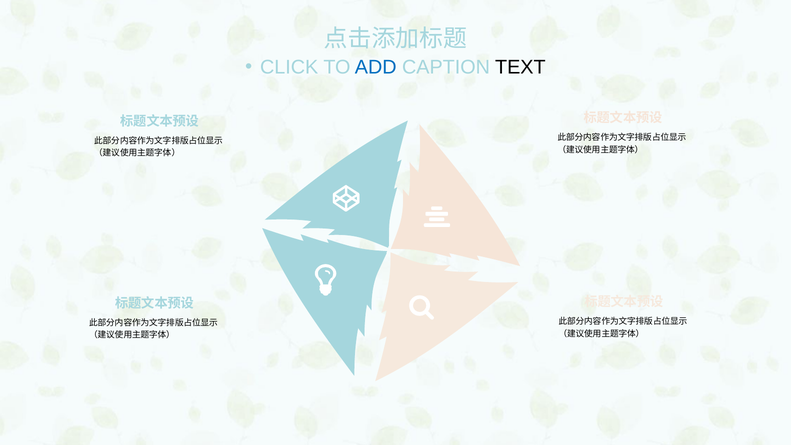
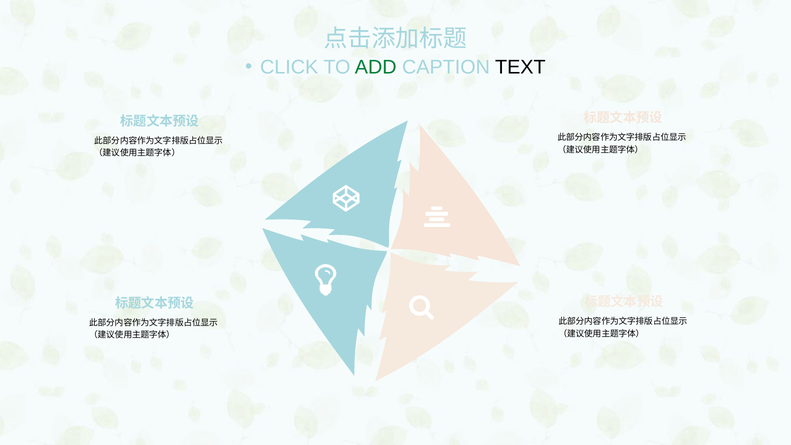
ADD colour: blue -> green (376, 67)
